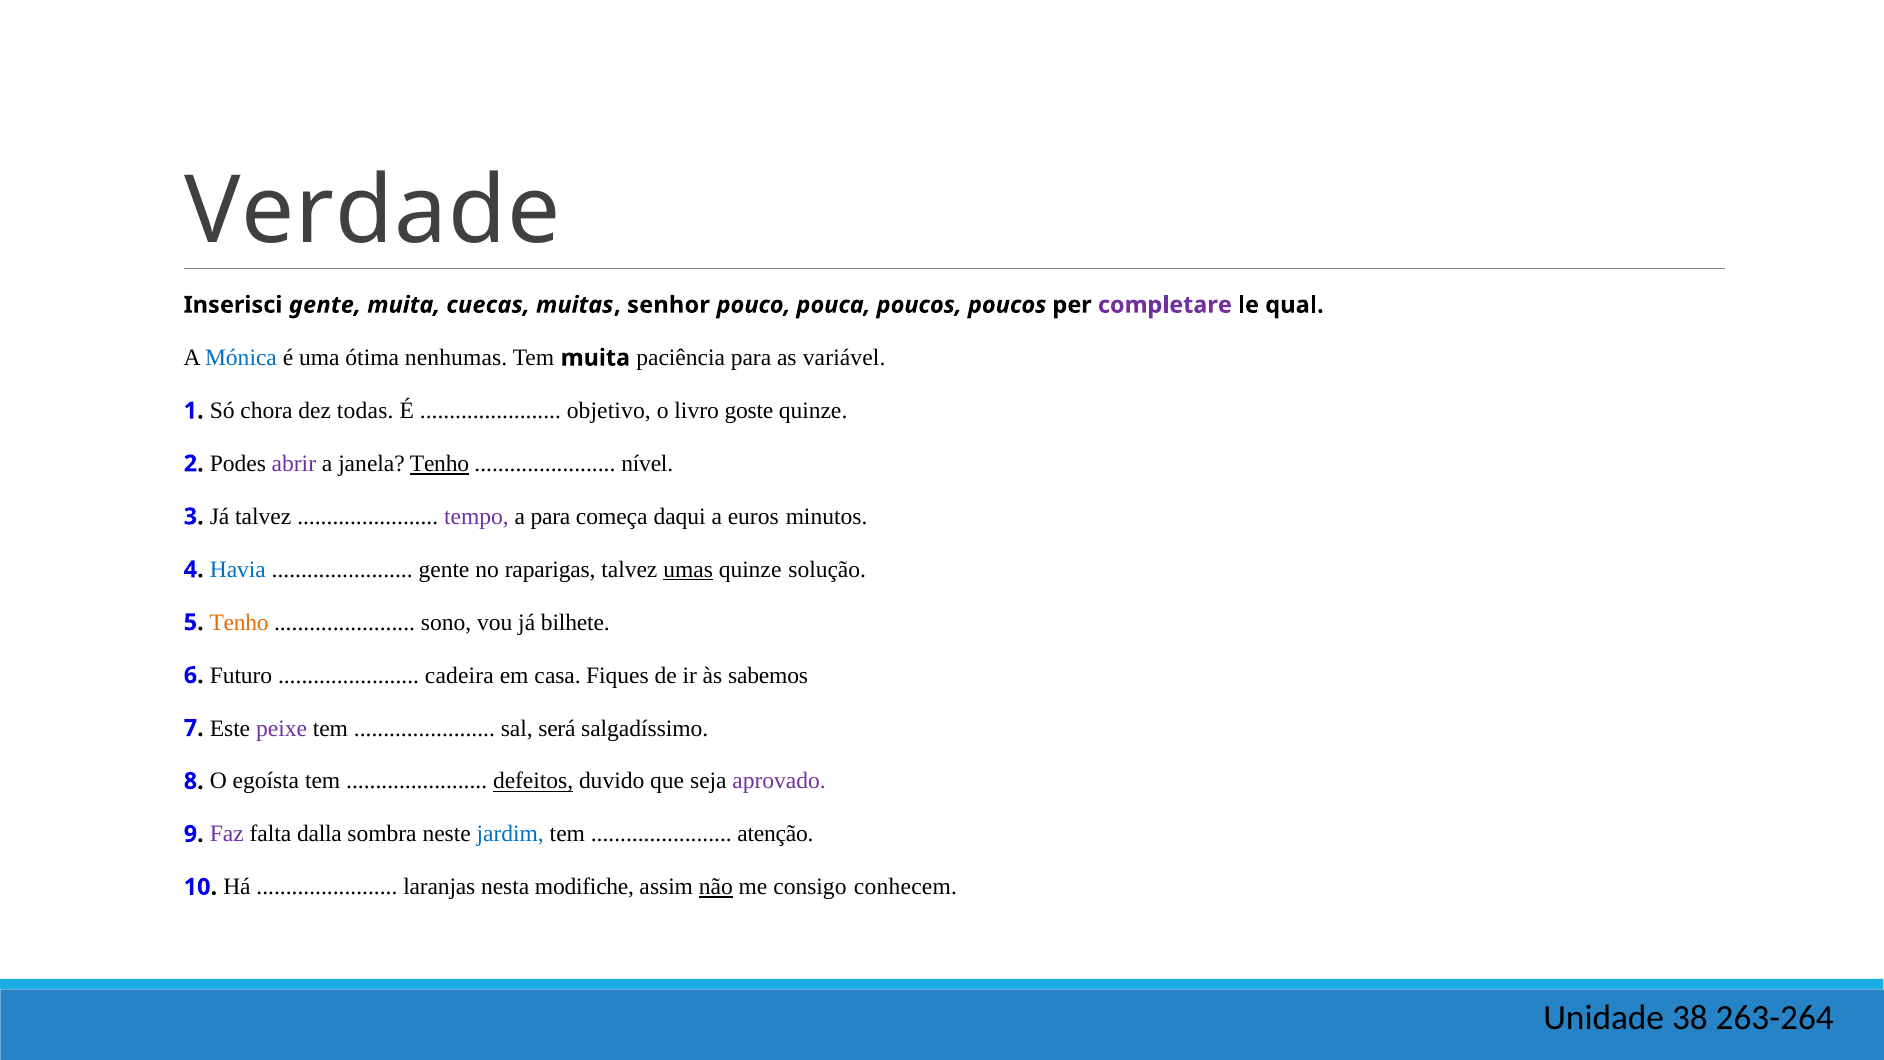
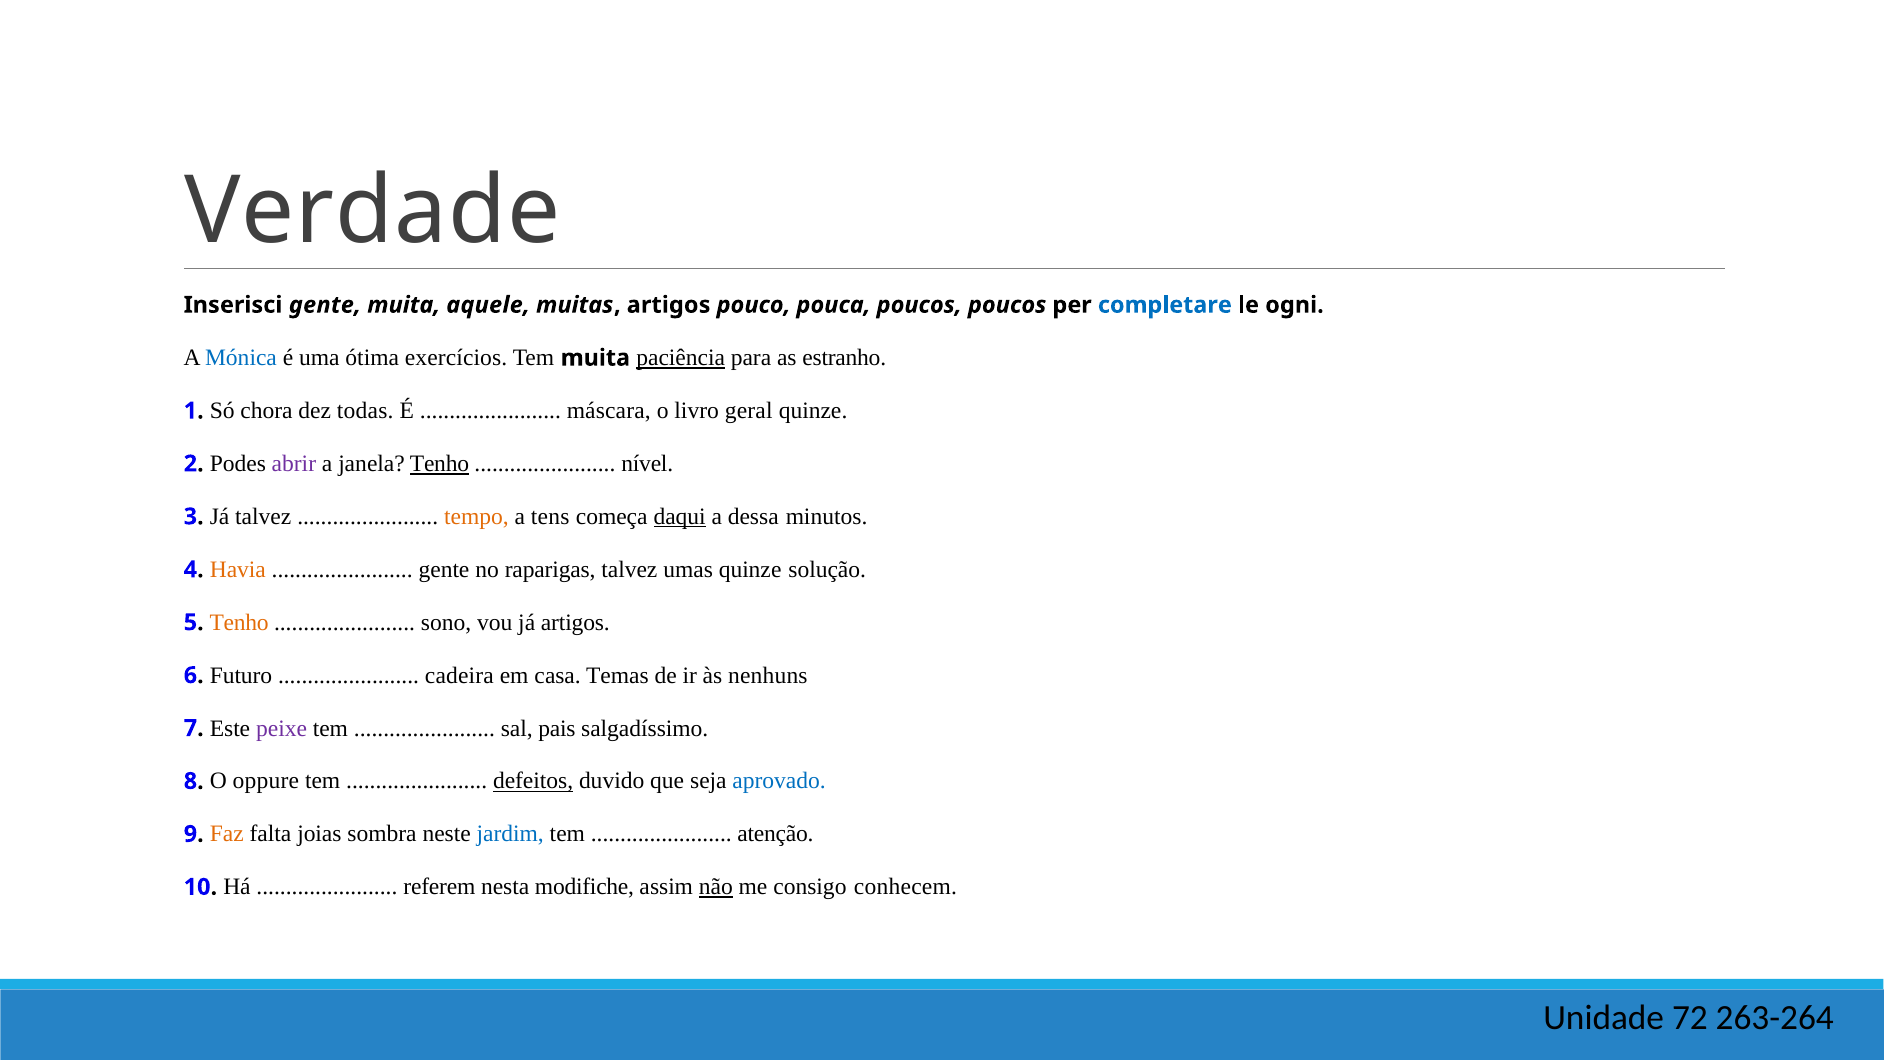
cuecas: cuecas -> aquele (488, 305)
muitas senhor: senhor -> artigos (669, 305)
completare colour: purple -> blue (1165, 305)
qual: qual -> ogni (1294, 305)
nenhumas: nenhumas -> exercícios (456, 358)
paciência underline: none -> present (681, 358)
variável: variável -> estranho (844, 358)
objetivo: objetivo -> máscara (609, 411)
goste: goste -> geral (749, 411)
tempo colour: purple -> orange (476, 516)
a para: para -> tens (550, 516)
daqui underline: none -> present (680, 516)
euros: euros -> dessa (753, 516)
Havia colour: blue -> orange (238, 569)
umas underline: present -> none (688, 569)
já bilhete: bilhete -> artigos (575, 622)
Fiques: Fiques -> Temas (617, 675)
sabemos: sabemos -> nenhuns (768, 675)
será: será -> pais (557, 728)
egoísta: egoísta -> oppure (266, 781)
aprovado colour: purple -> blue (779, 781)
Faz colour: purple -> orange (227, 834)
dalla: dalla -> joias (319, 834)
laranjas: laranjas -> referem (439, 887)
38: 38 -> 72 (1690, 1017)
